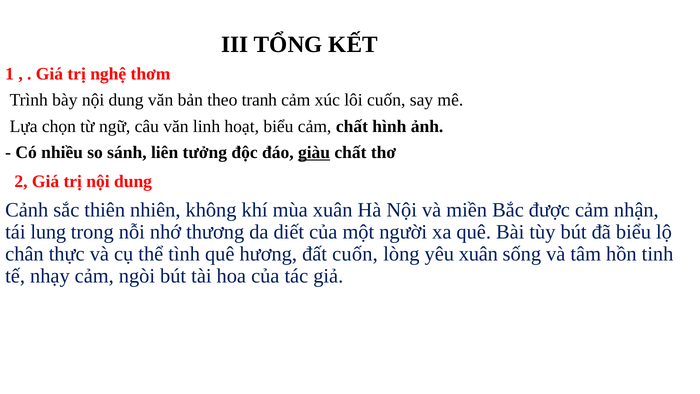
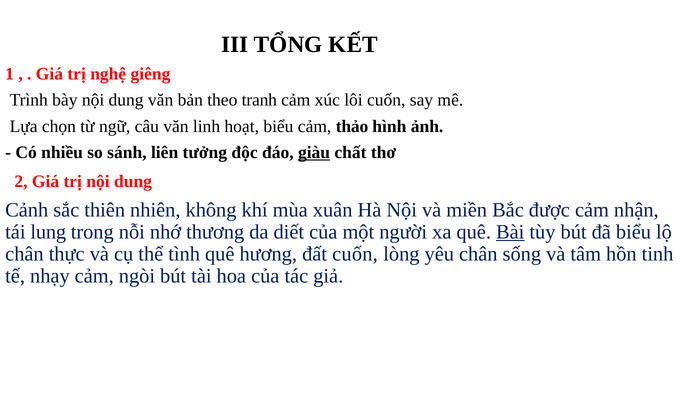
thơm: thơm -> giêng (151, 74)
cảm chất: chất -> thảo (352, 126)
Bài underline: none -> present (510, 232)
yêu xuân: xuân -> chân (478, 254)
